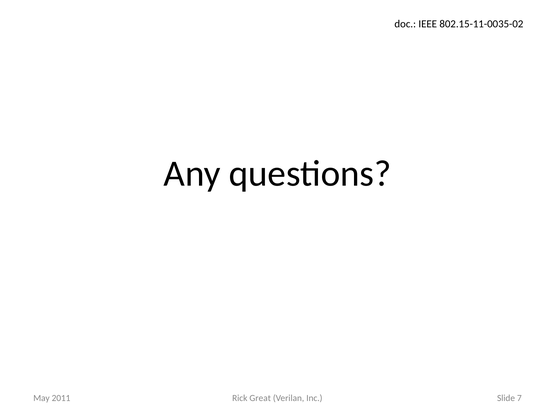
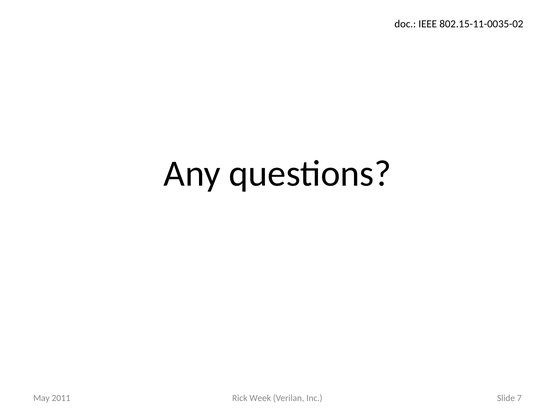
Great: Great -> Week (260, 398)
